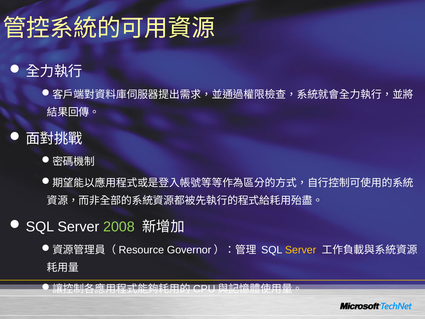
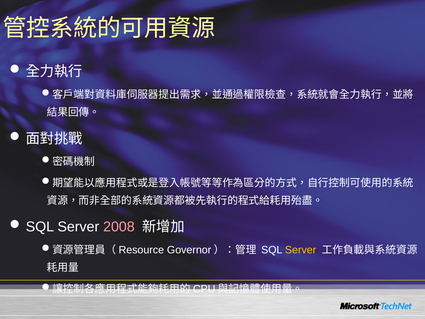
2008 colour: light green -> pink (119, 227)
